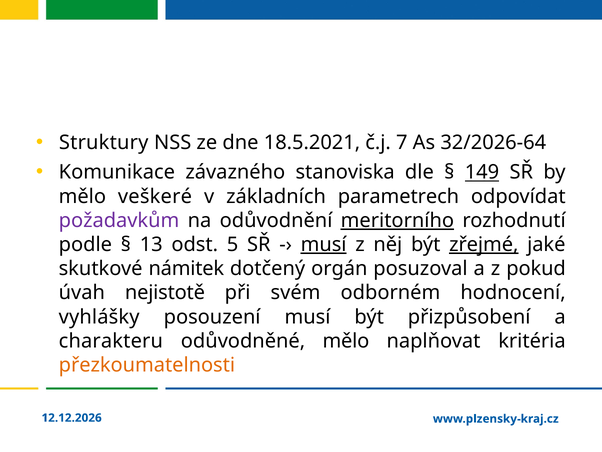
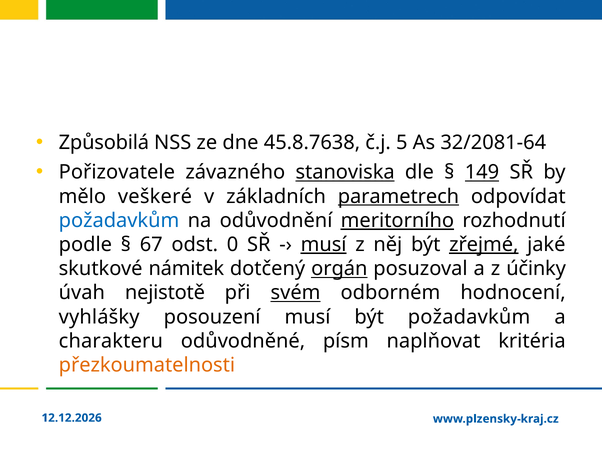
Struktury: Struktury -> Způsobilá (104, 143)
18.5.2021: 18.5.2021 -> 45.8.7638 (312, 143)
7: 7 -> 5 (402, 143)
32/2026-64: 32/2026-64 -> 32/2081-64 (493, 143)
Komunikace: Komunikace -> Pořizovatele (117, 172)
stanoviska underline: none -> present (345, 172)
parametrech underline: none -> present (398, 196)
požadavkům colour: purple -> blue (119, 220)
13: 13 -> 67 (151, 244)
5: 5 -> 0 (233, 244)
orgán underline: none -> present (339, 268)
pokud: pokud -> účinky (536, 268)
svém underline: none -> present (296, 293)
být přizpůsobení: přizpůsobení -> požadavkům (469, 317)
odůvodněné mělo: mělo -> písm (346, 341)
